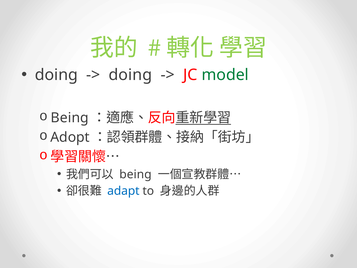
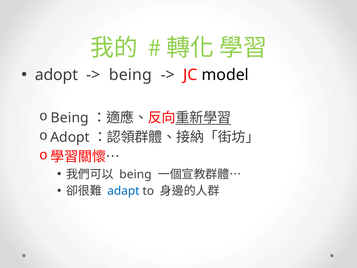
doing: doing -> adopt (56, 75)
doing: doing -> being (130, 75)
model colour: green -> black (225, 75)
